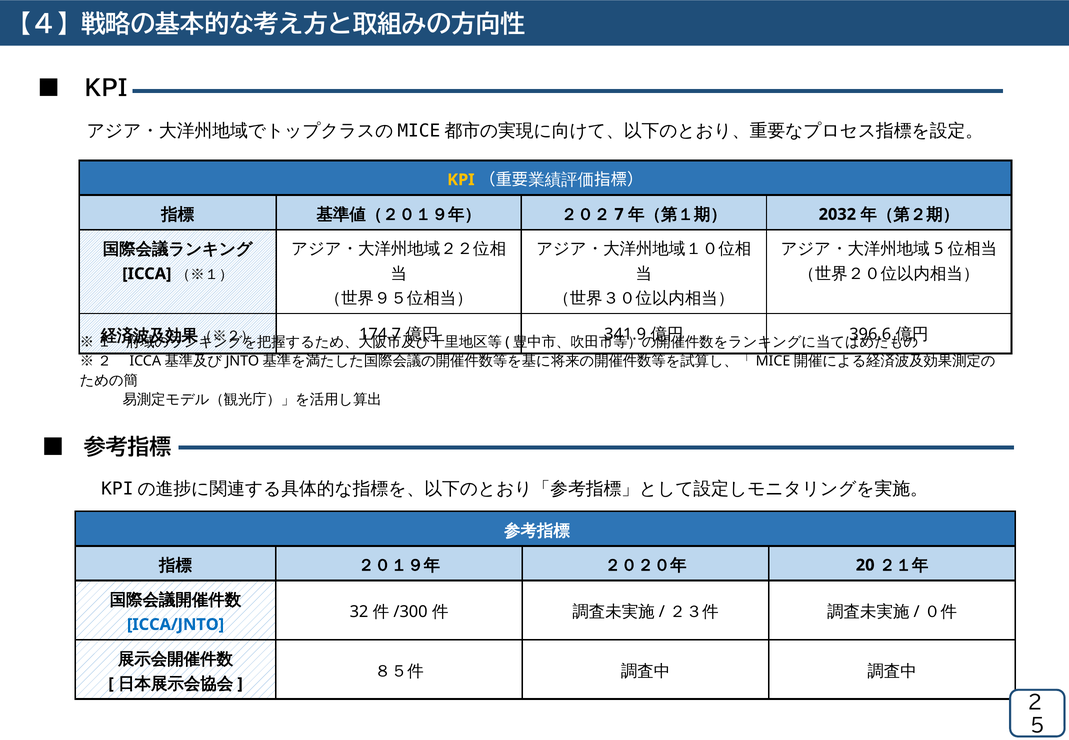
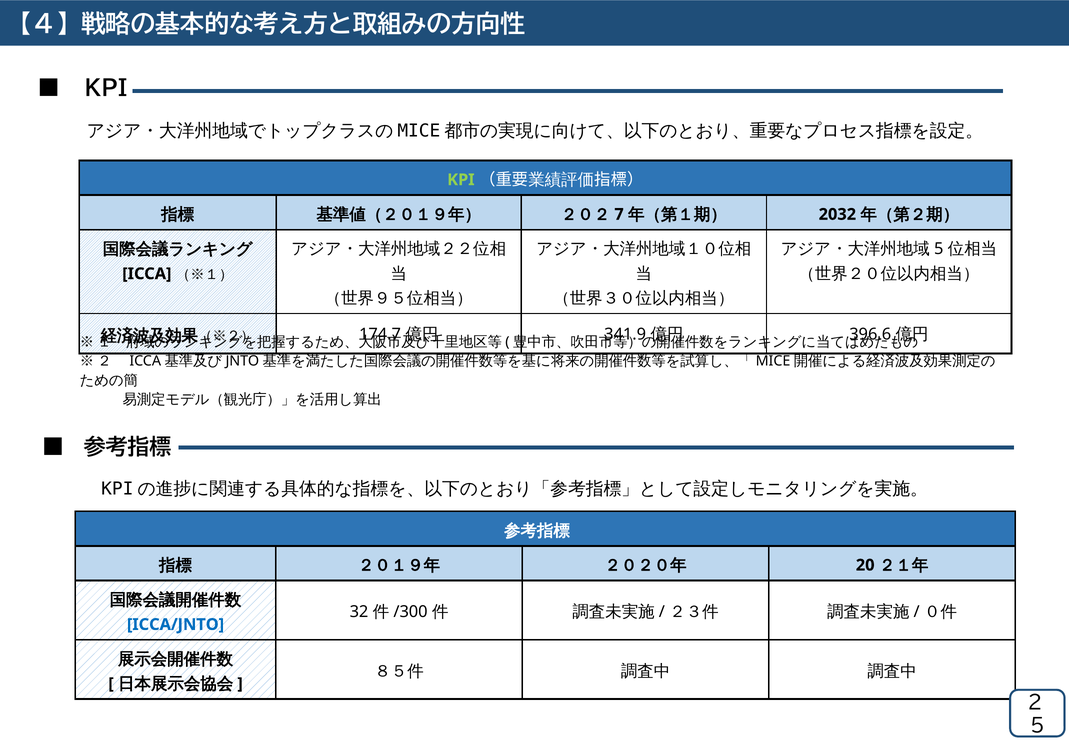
KPI colour: yellow -> light green (461, 180)
